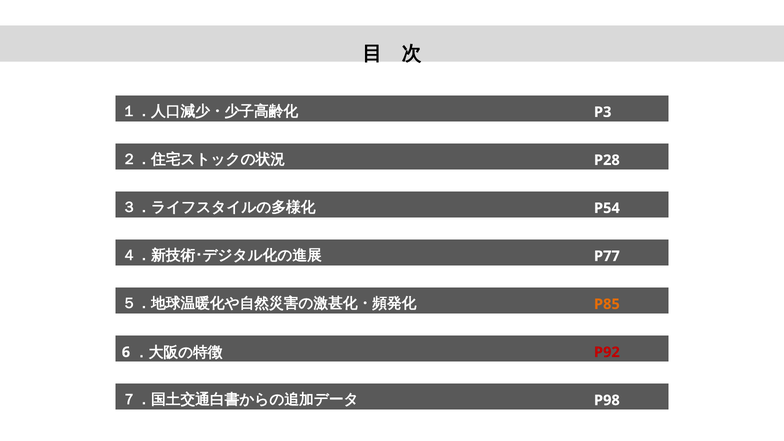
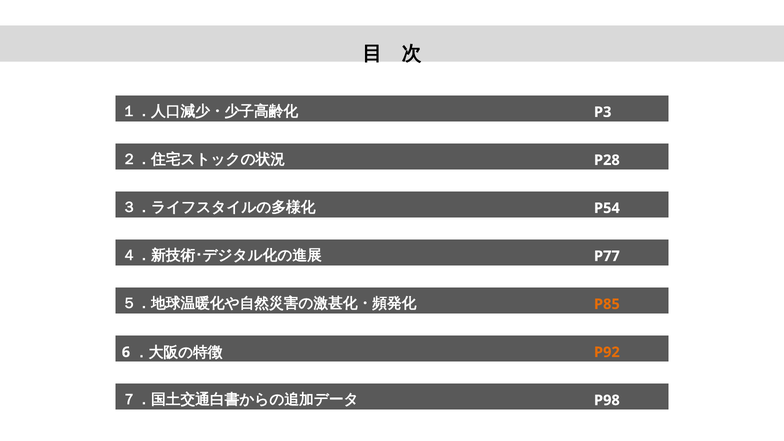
P92 colour: red -> orange (607, 352)
